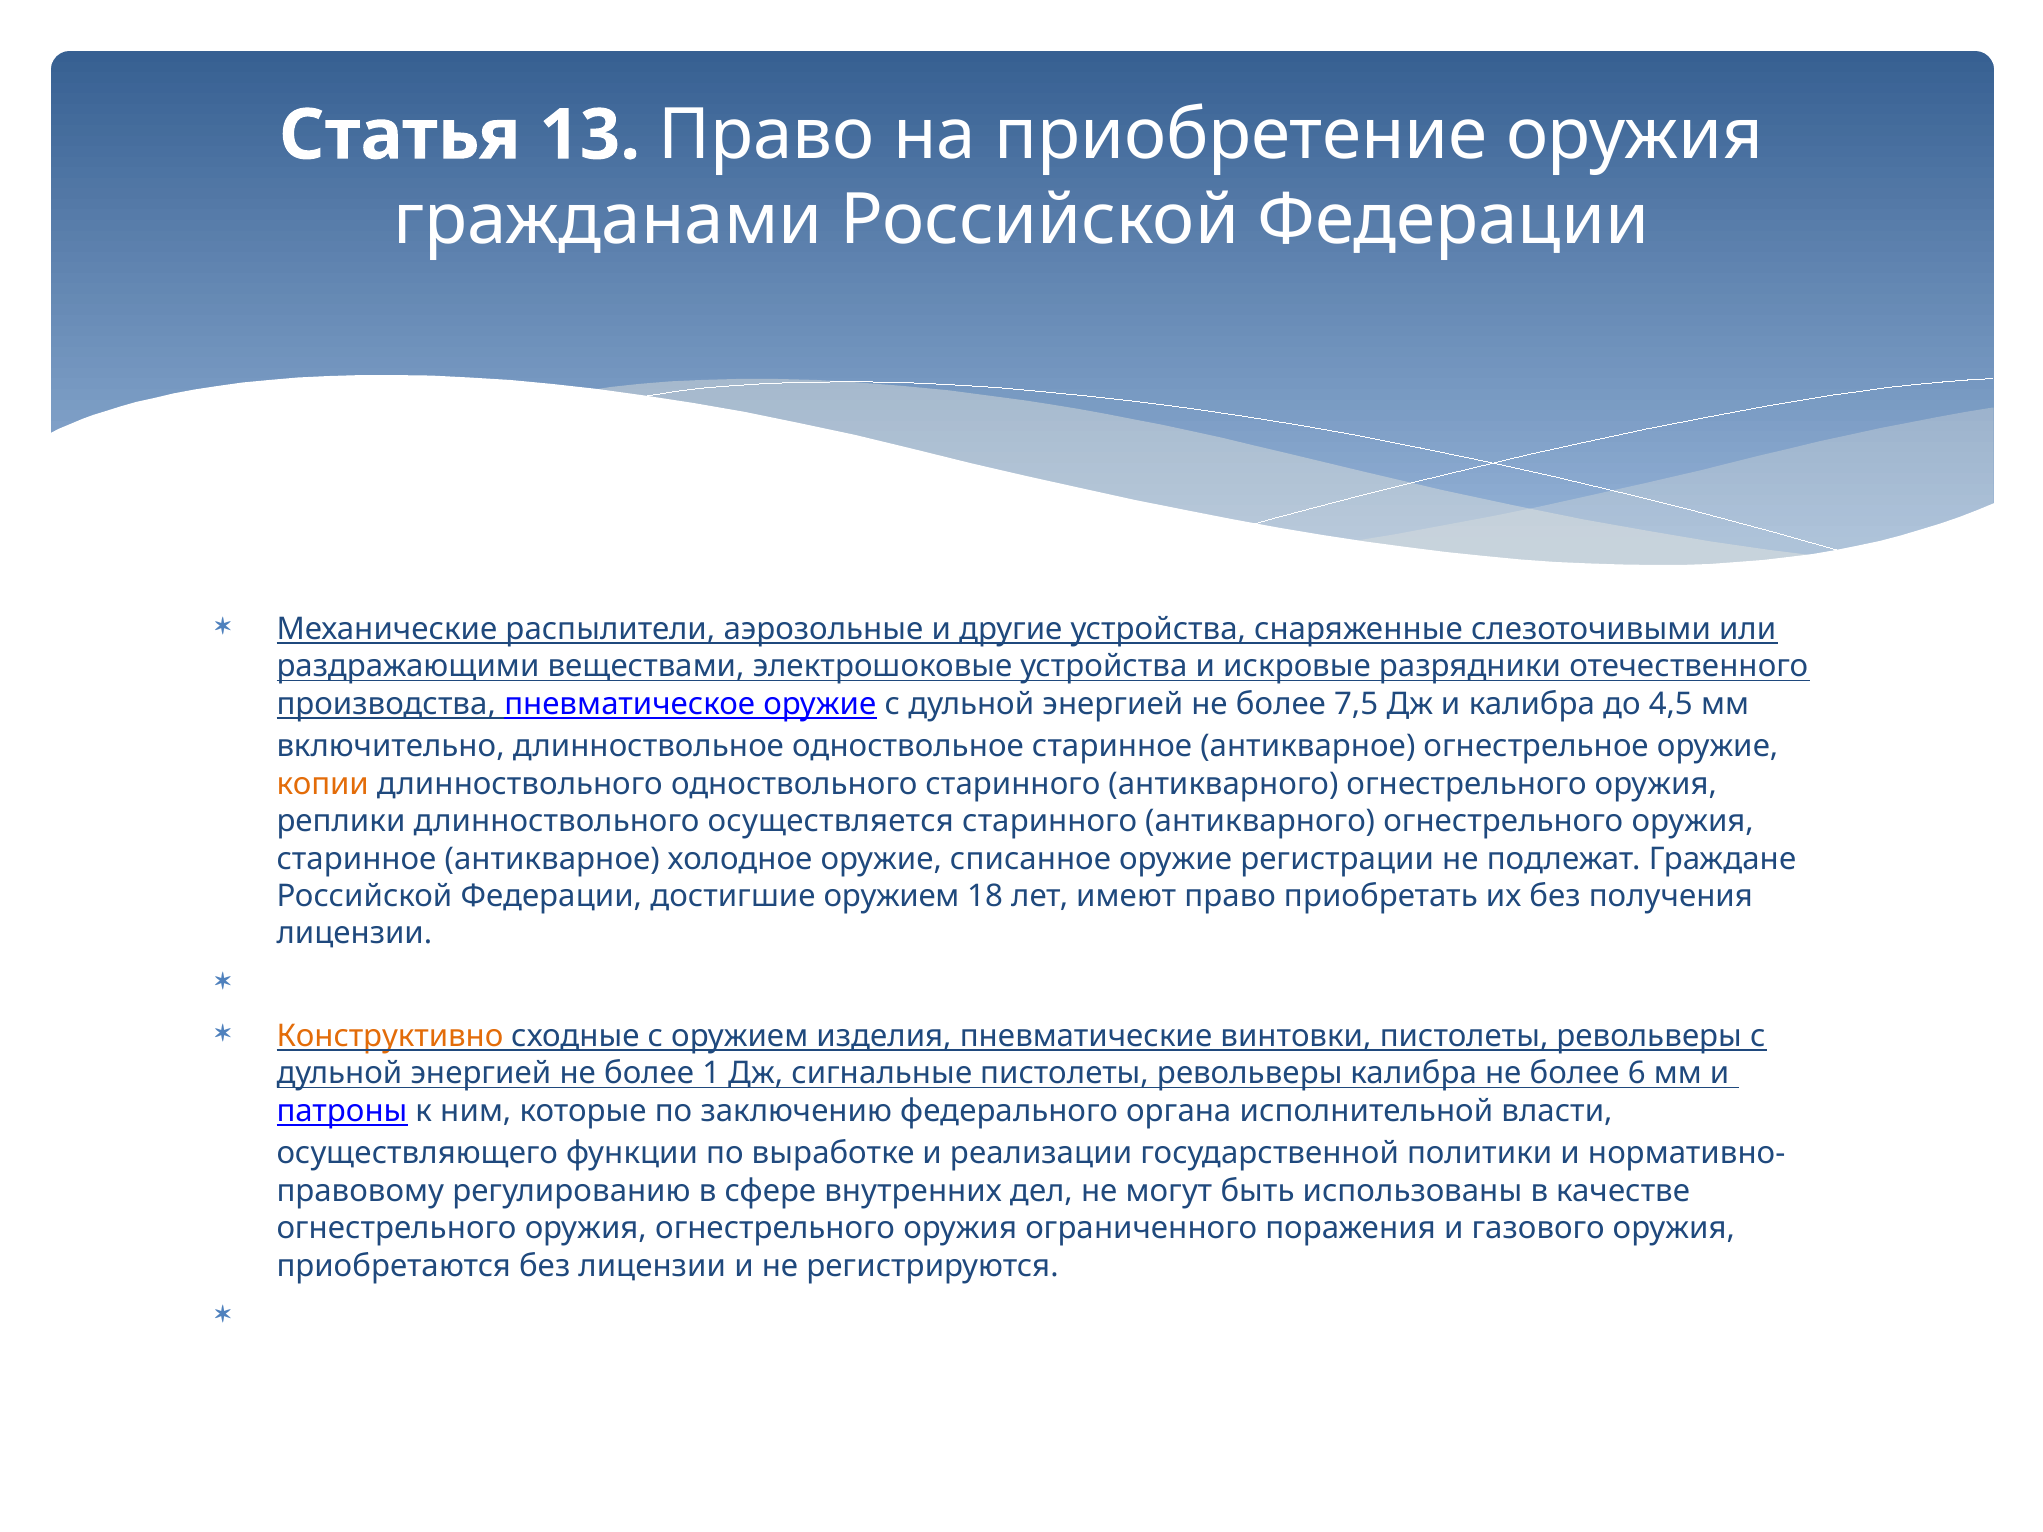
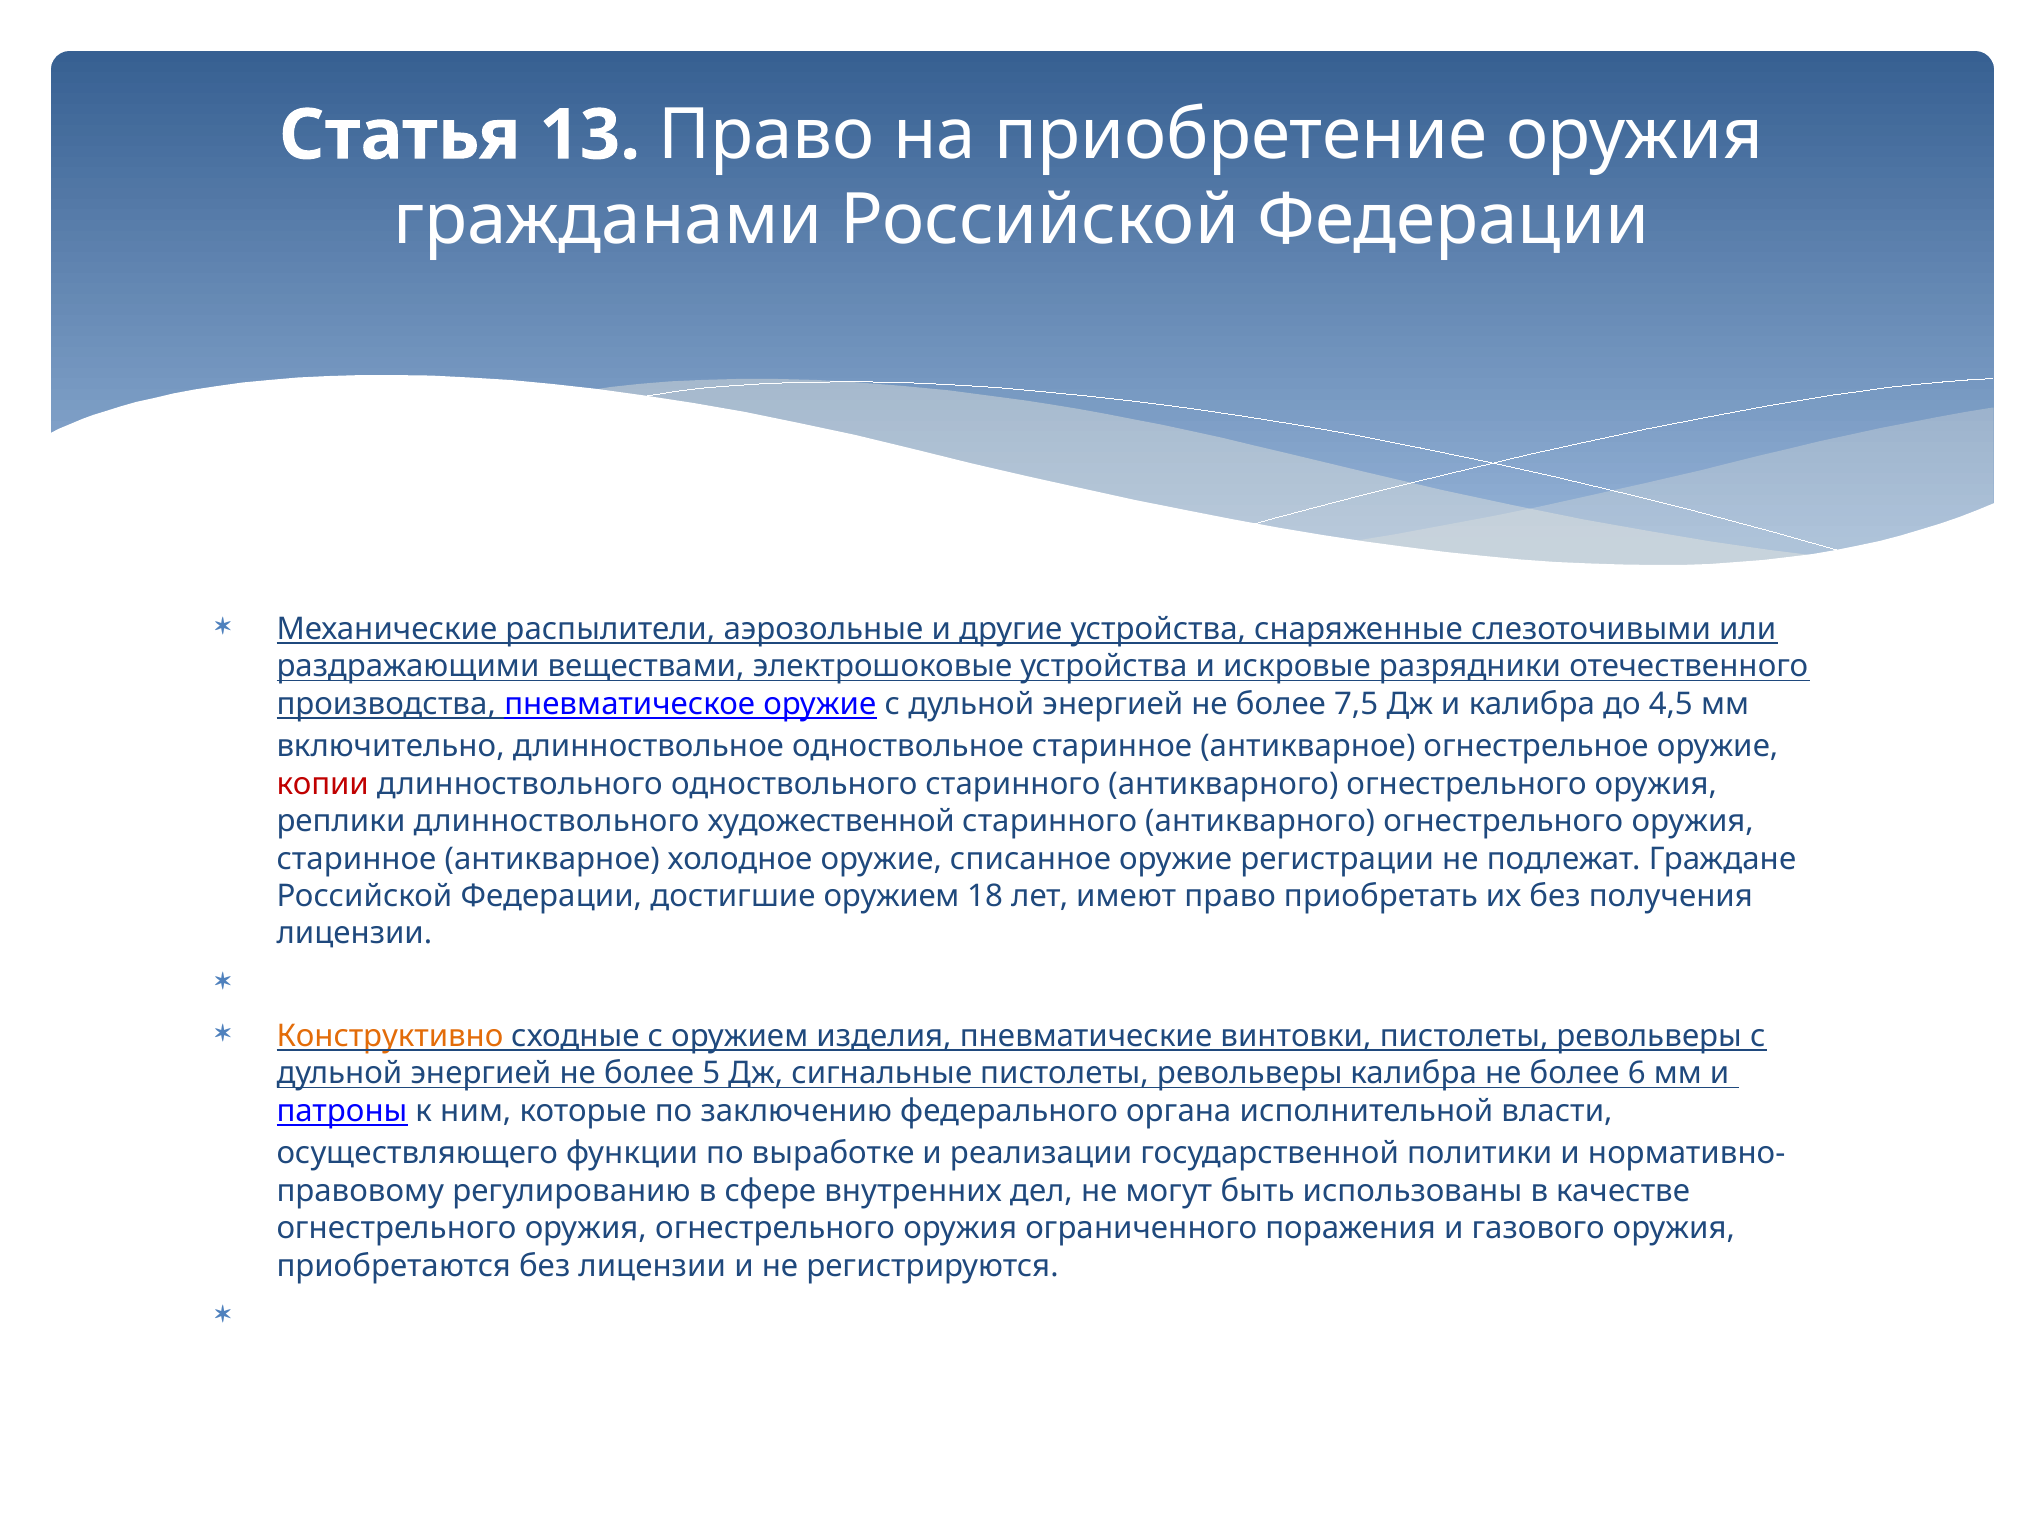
копии colour: orange -> red (323, 784)
осуществляется: осуществляется -> художественной (831, 821)
1: 1 -> 5 (711, 1073)
